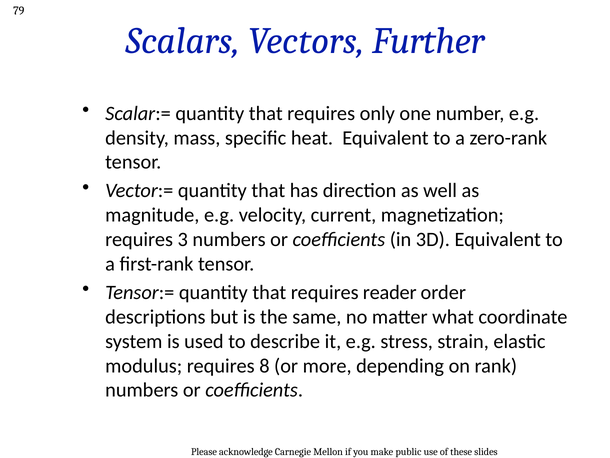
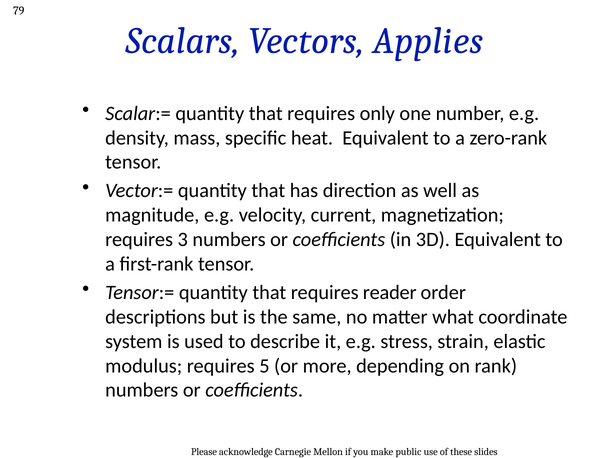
Further: Further -> Applies (428, 41)
8: 8 -> 5 (264, 365)
